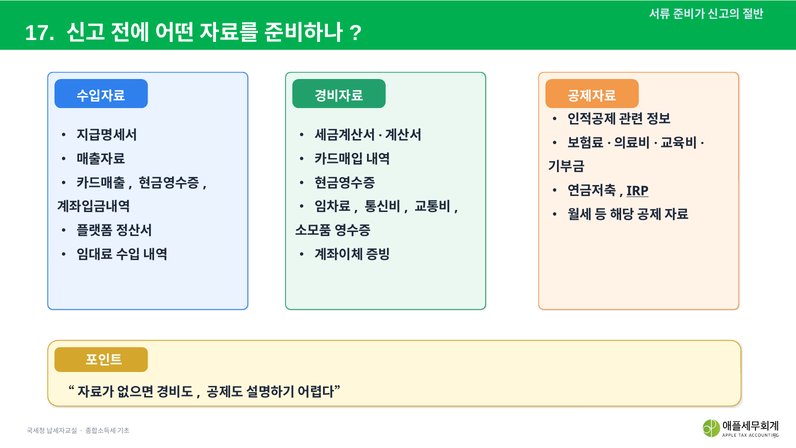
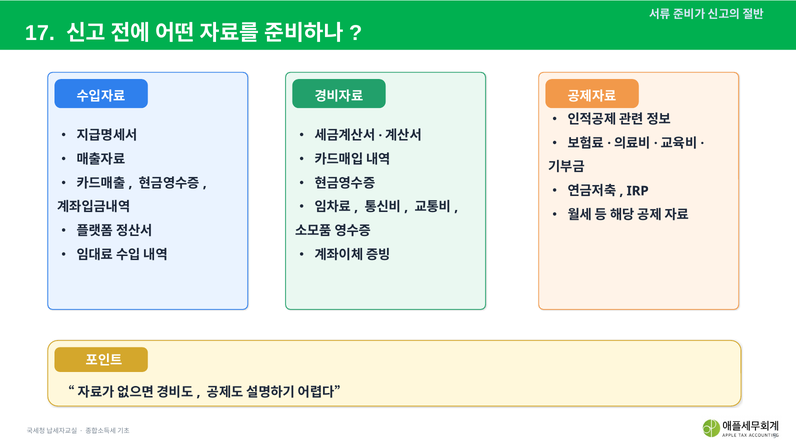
IRP underline: present -> none (638, 191)
